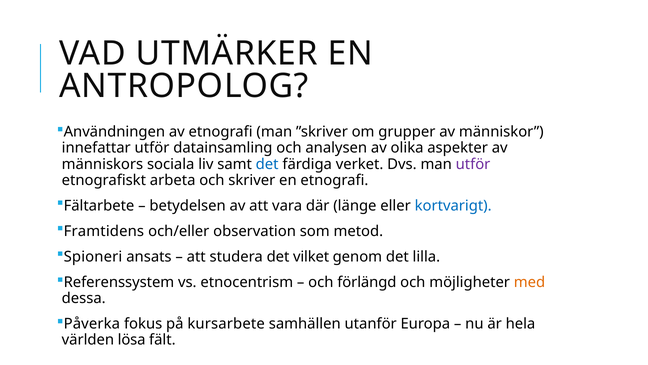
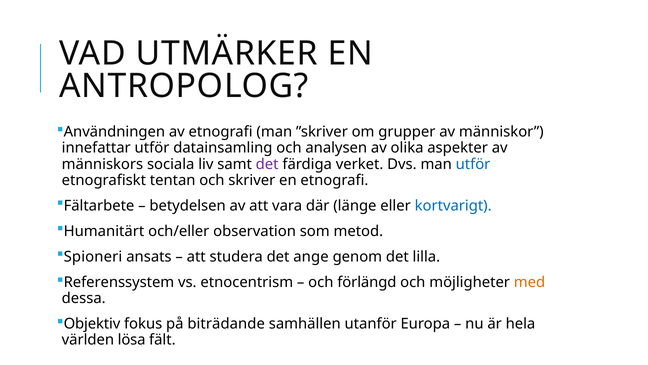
det colour: blue -> purple (267, 164)
utför colour: purple -> blue (473, 164)
arbeta: arbeta -> tentan (173, 180)
Framtidens: Framtidens -> Humanitärt (104, 231)
vilket: vilket -> ange (311, 256)
Påverka: Påverka -> Objektiv (92, 323)
kursarbete: kursarbete -> biträdande (226, 323)
